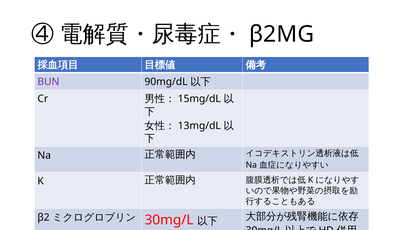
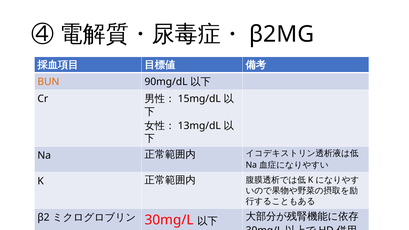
BUN colour: purple -> orange (48, 82)
